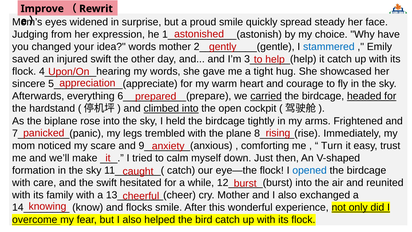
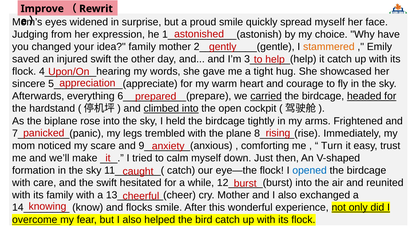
spread steady: steady -> myself (330, 22)
idea words: words -> family (142, 47)
stammered colour: blue -> orange (329, 47)
